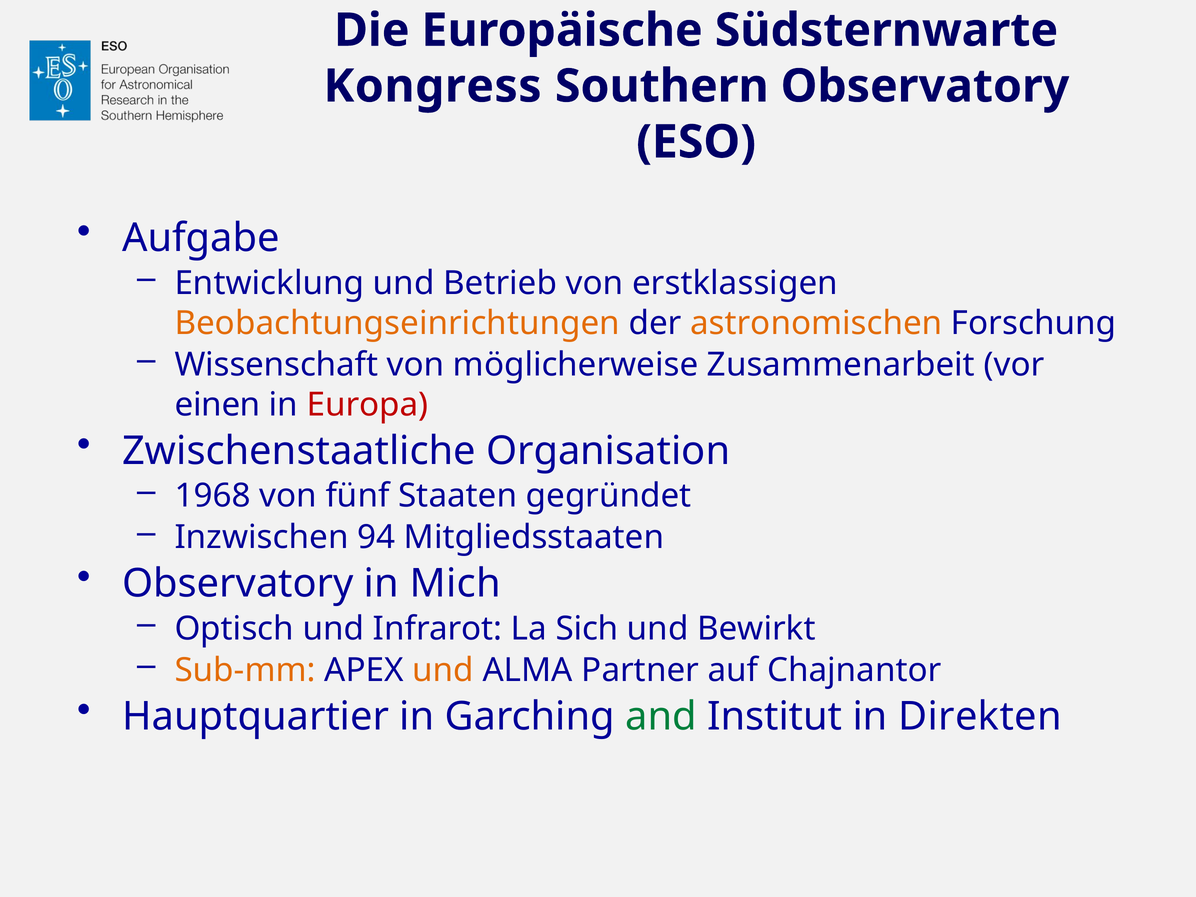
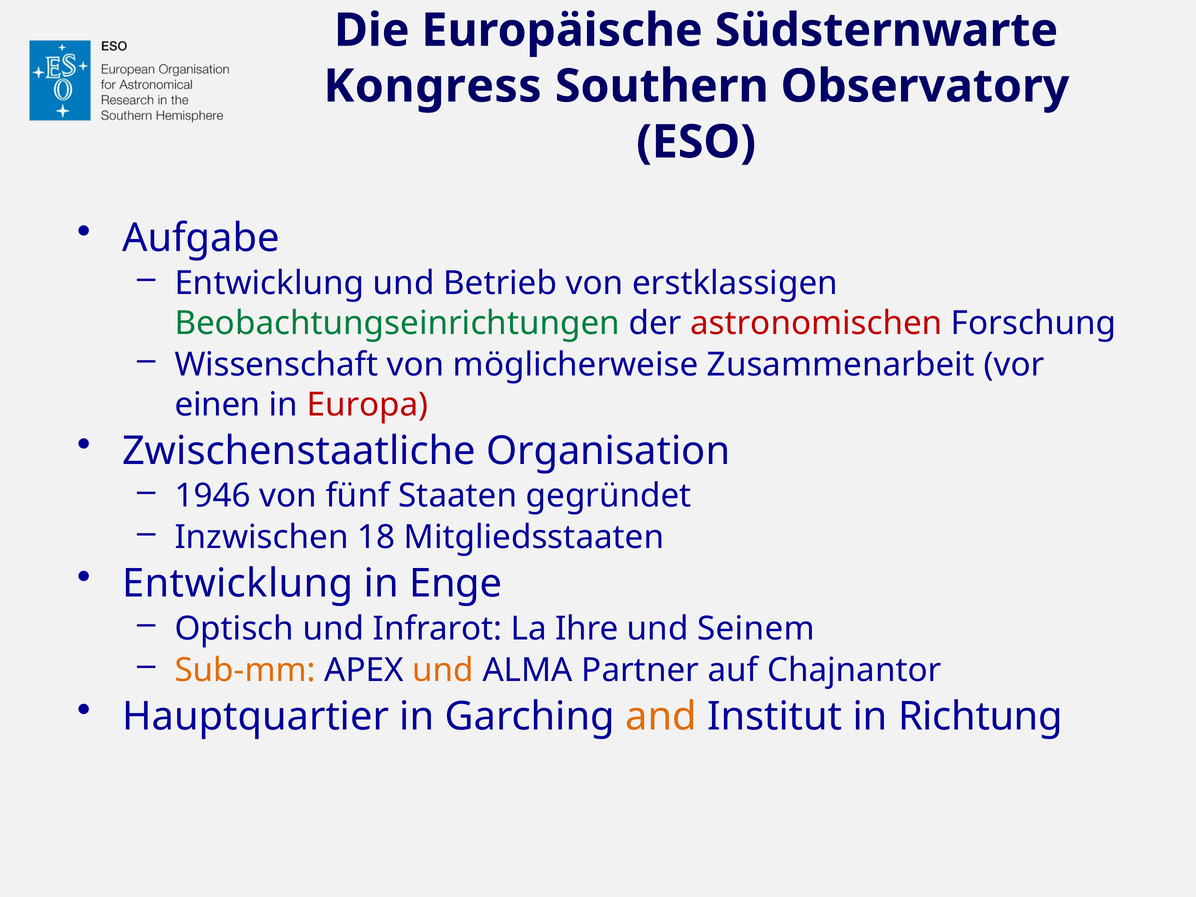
Beobachtungseinrichtungen colour: orange -> green (397, 323)
astronomischen colour: orange -> red (816, 323)
1968: 1968 -> 1946 (213, 496)
94: 94 -> 18 (376, 537)
Observatory: Observatory -> Entwicklung (238, 584)
Mich: Mich -> Enge (456, 584)
Sich: Sich -> Ihre (587, 629)
Bewirkt: Bewirkt -> Seinem (756, 629)
and colour: green -> orange (661, 717)
Direkten: Direkten -> Richtung (980, 717)
